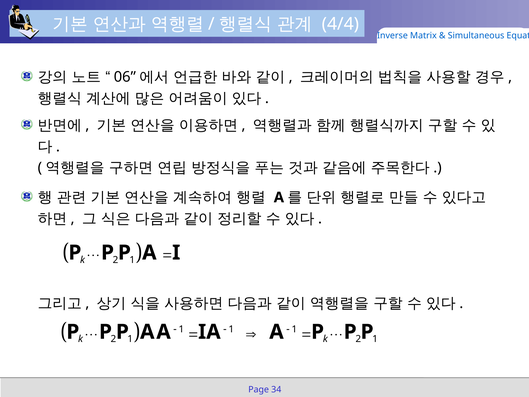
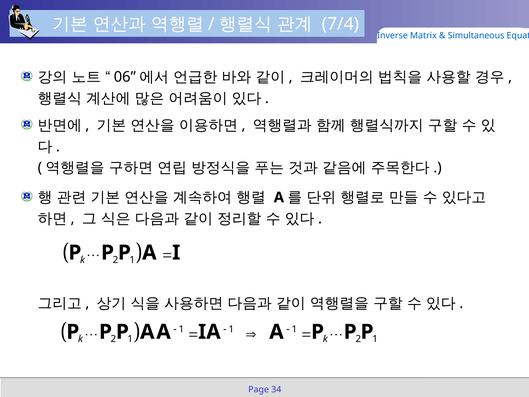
4/4: 4/4 -> 7/4 (340, 24)
